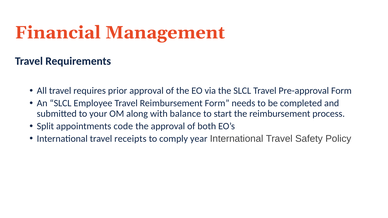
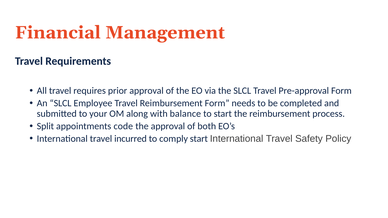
receipts: receipts -> incurred (131, 139)
comply year: year -> start (199, 139)
